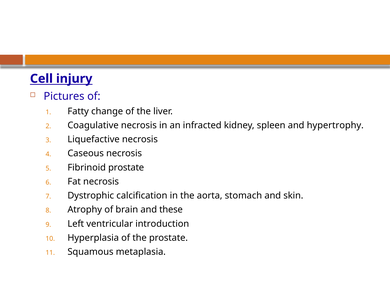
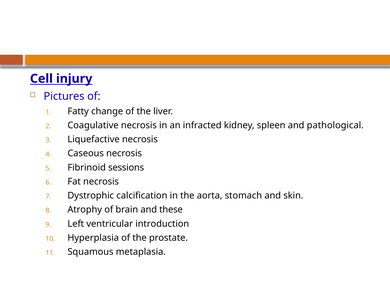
hypertrophy: hypertrophy -> pathological (335, 125)
Fibrinoid prostate: prostate -> sessions (126, 167)
